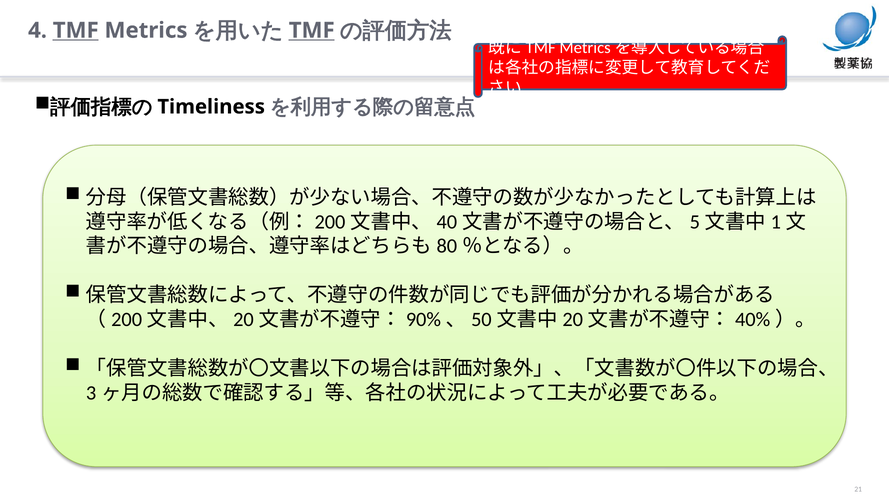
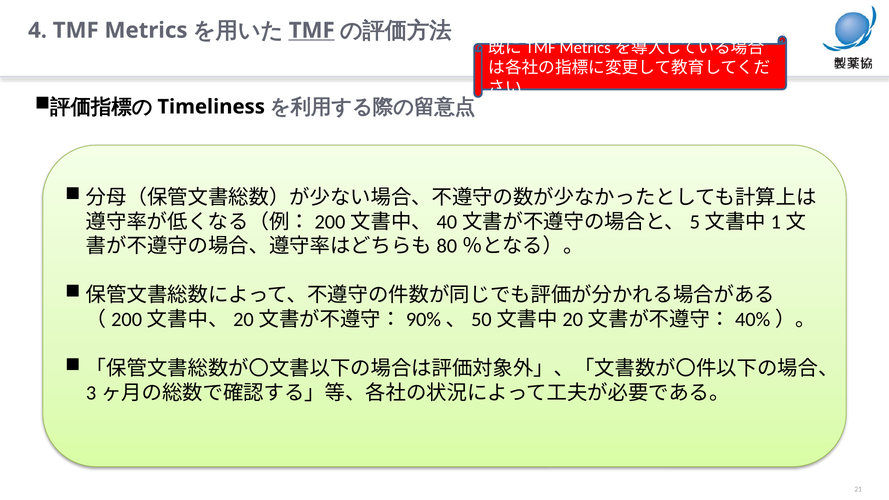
TMF underline: present -> none (76, 30)
